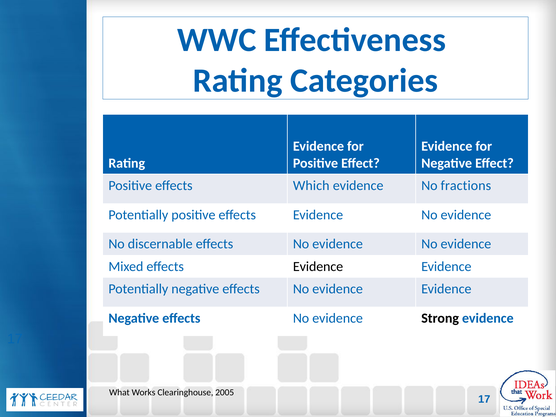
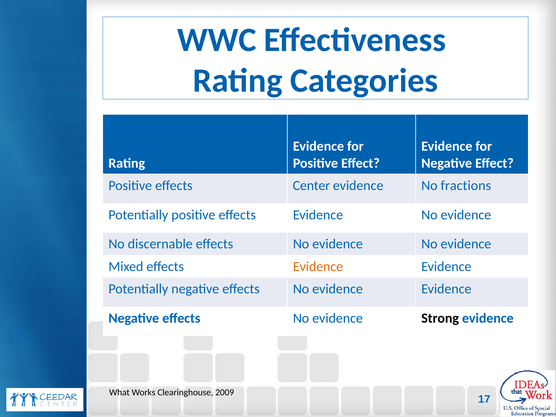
Which: Which -> Center (311, 186)
Evidence colour: black -> orange (318, 266)
2005: 2005 -> 2009 (225, 393)
